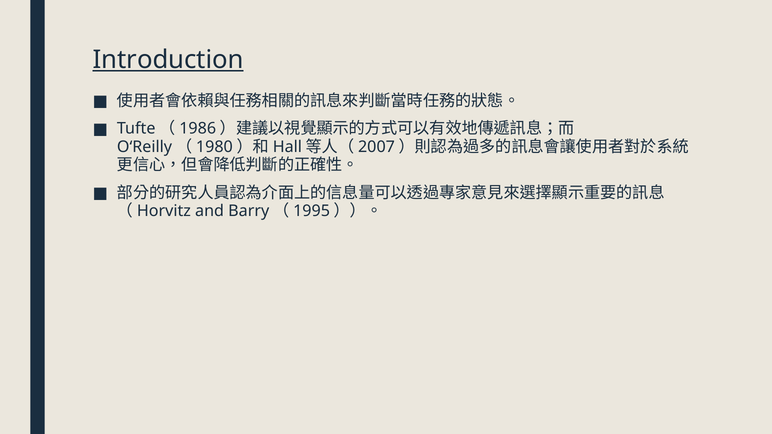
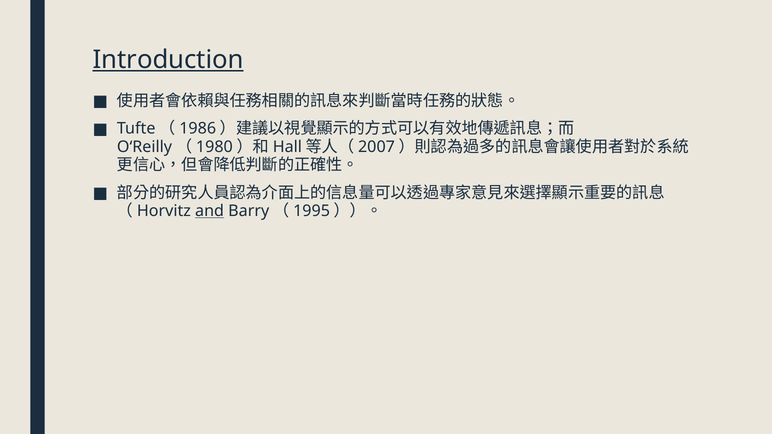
and underline: none -> present (210, 211)
